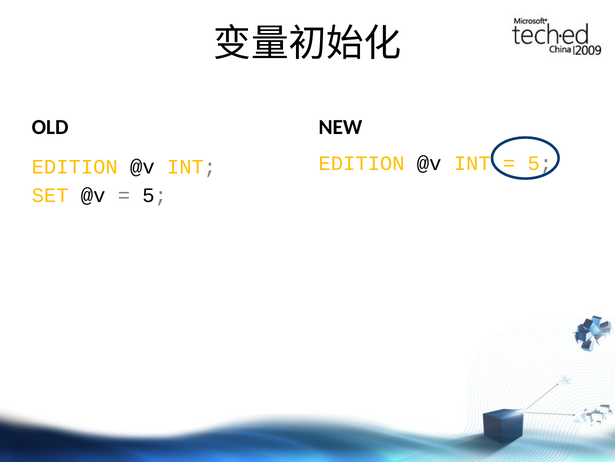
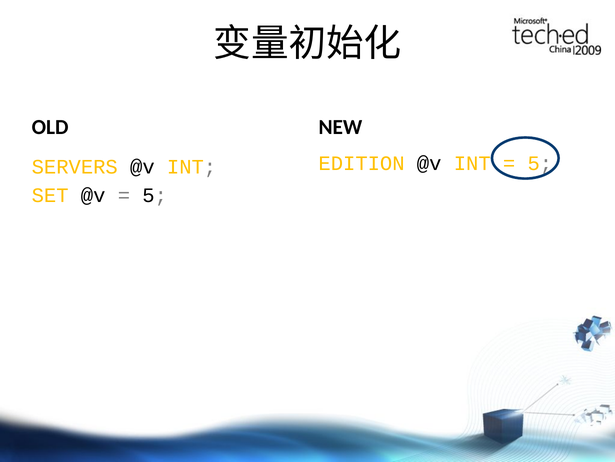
EDITION: EDITION -> SERVERS (75, 167)
